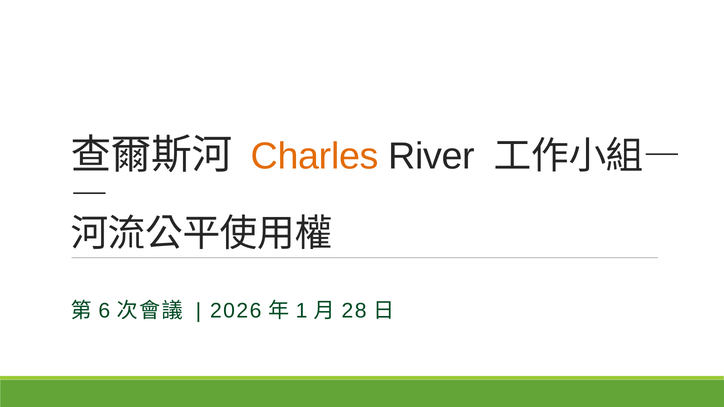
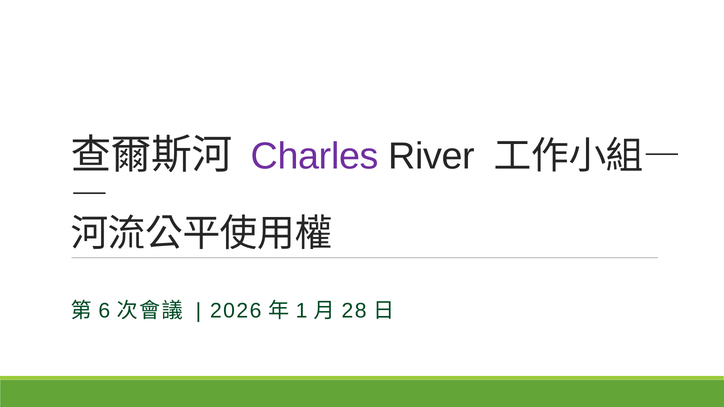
Charles colour: orange -> purple (315, 156)
